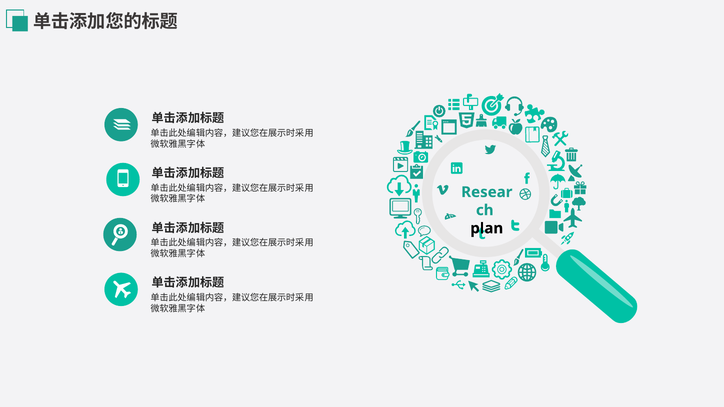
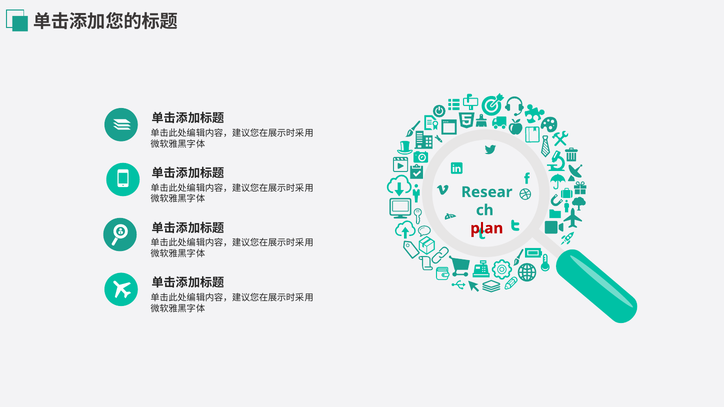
plan colour: black -> red (487, 228)
